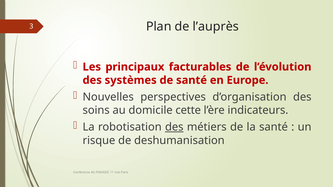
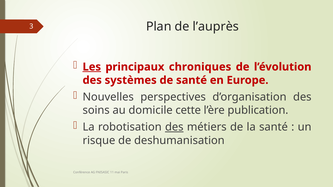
Les underline: none -> present (92, 67)
facturables: facturables -> chroniques (200, 67)
indicateurs: indicateurs -> publication (258, 110)
